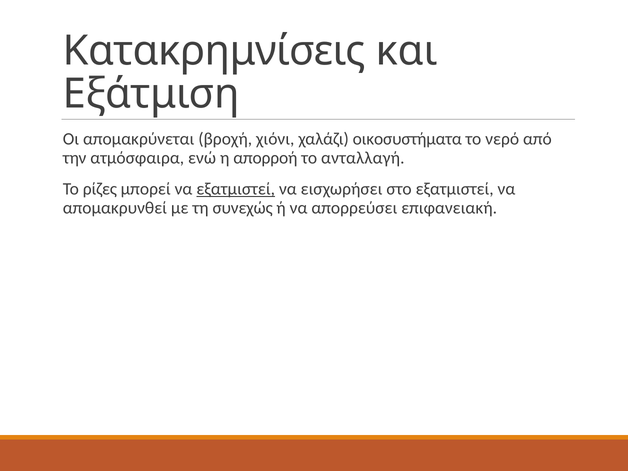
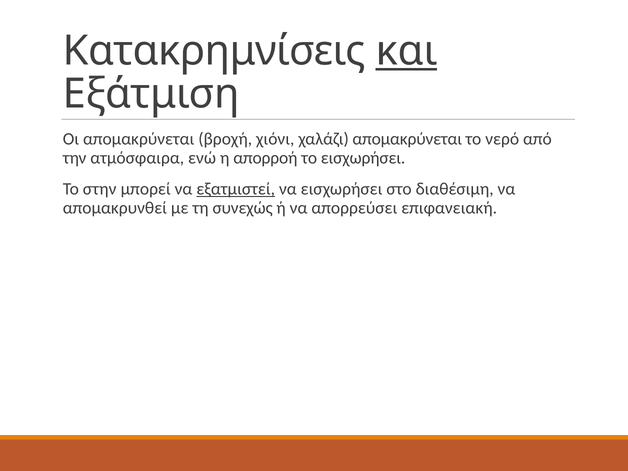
και underline: none -> present (407, 51)
χαλάζι οικοσυστήματα: οικοσυστήματα -> απομακρύνεται (407, 139)
το ανταλλαγή: ανταλλαγή -> εισχωρήσει (363, 158)
ρίζες: ρίζες -> στην (100, 189)
στο εξατμιστεί: εξατμιστεί -> διαθέσιμη (455, 189)
